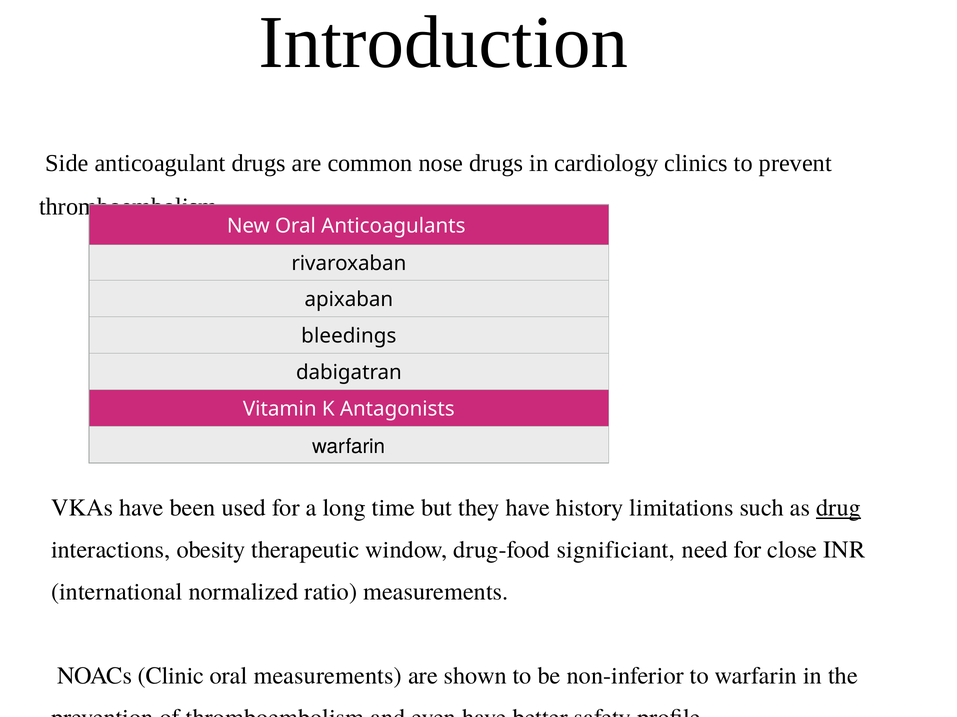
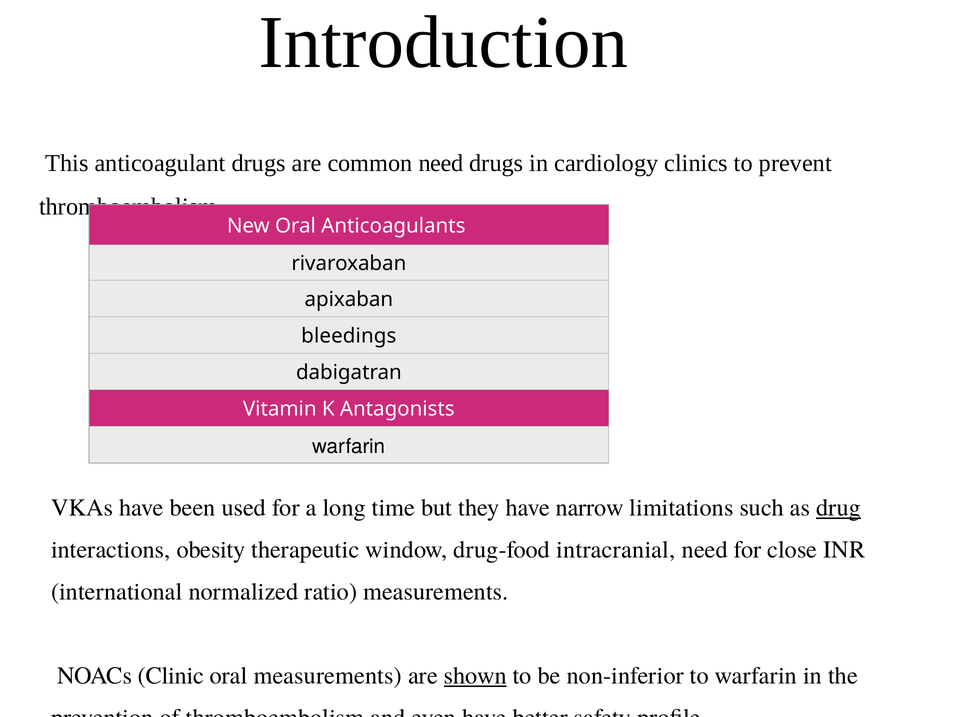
Side: Side -> This (67, 163)
common nose: nose -> need (441, 163)
history: history -> narrow (590, 508)
significiant: significiant -> intracranial (616, 550)
shown underline: none -> present (475, 677)
